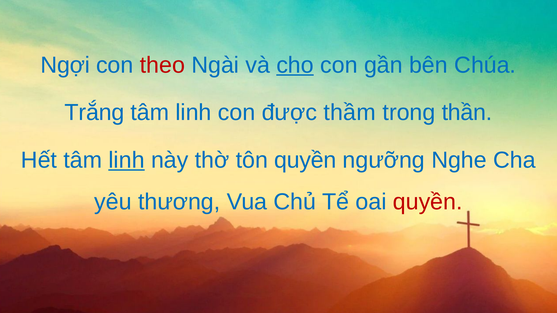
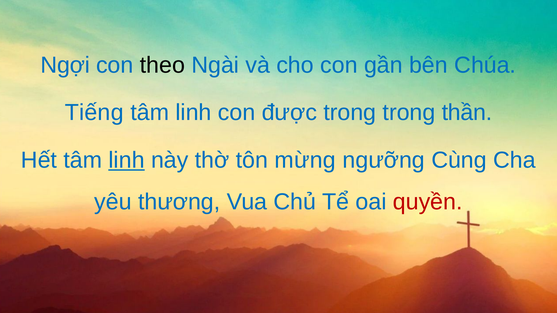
theo colour: red -> black (162, 65)
cho underline: present -> none (295, 65)
Trắng: Trắng -> Tiếng (94, 113)
được thầm: thầm -> trong (350, 113)
tôn quyền: quyền -> mừng (305, 160)
Nghe: Nghe -> Cùng (459, 160)
